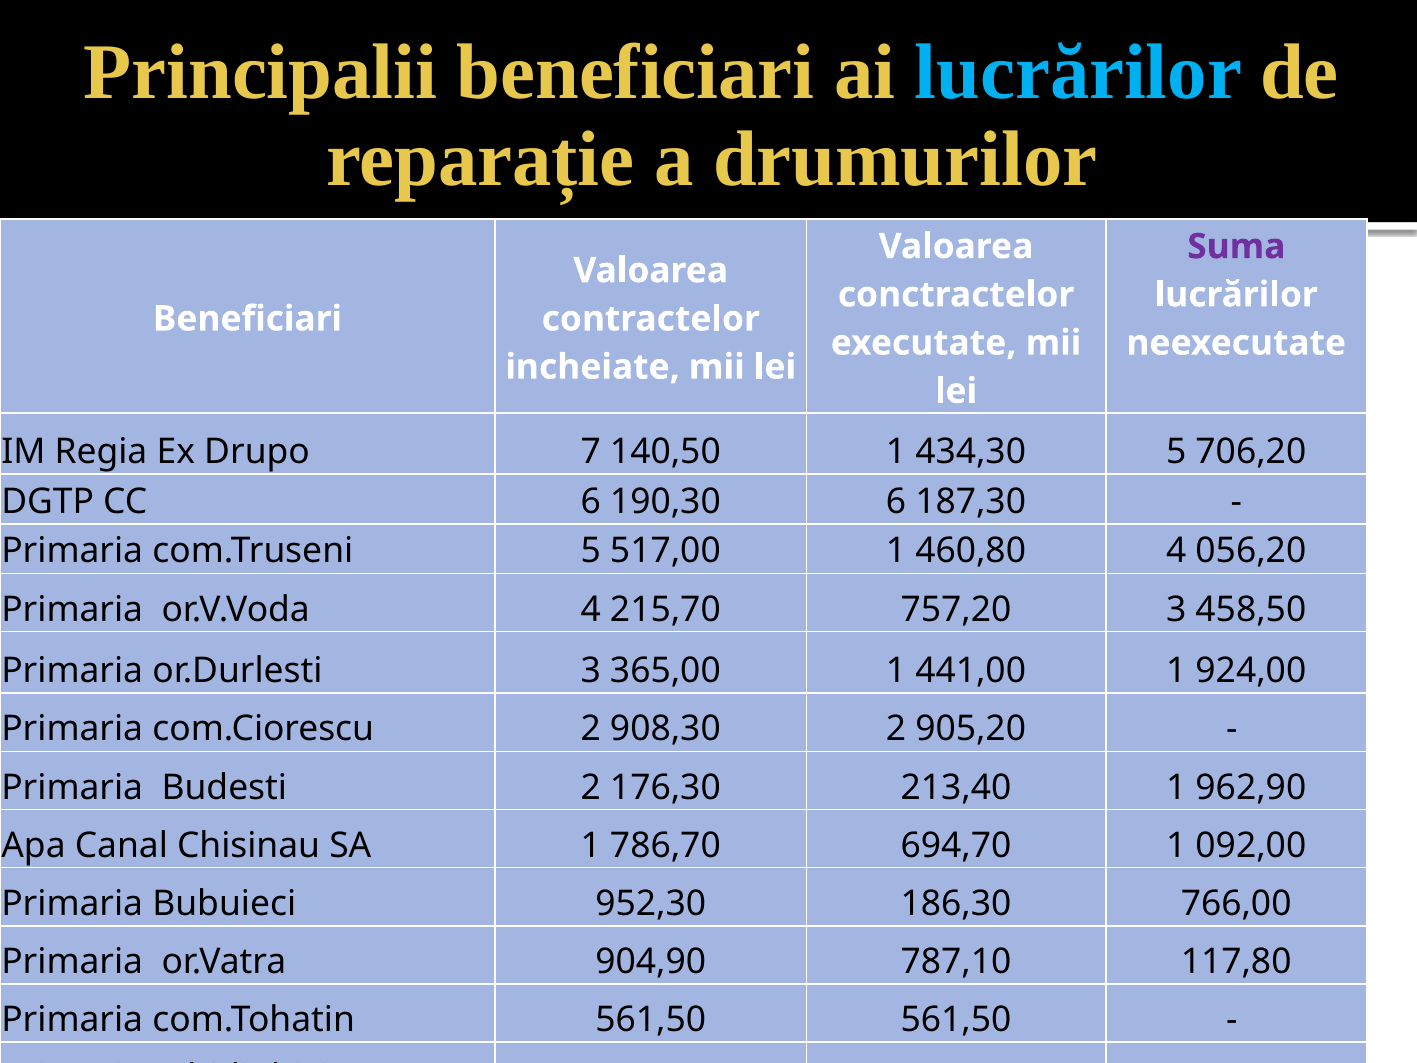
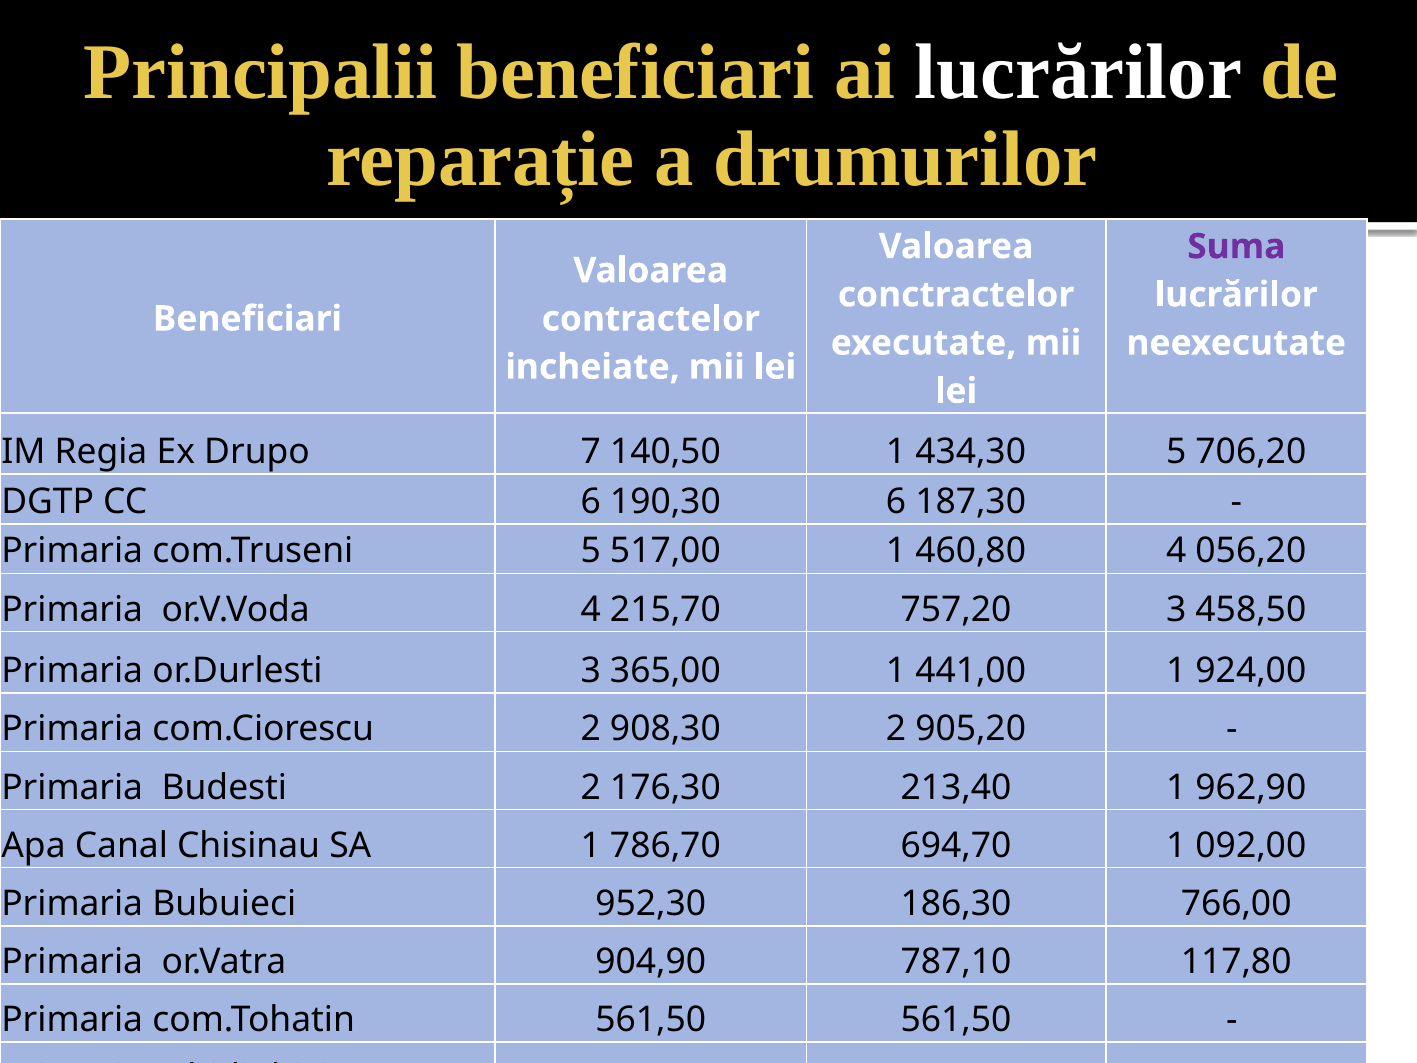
lucrărilor colour: light blue -> white (1078, 72)
